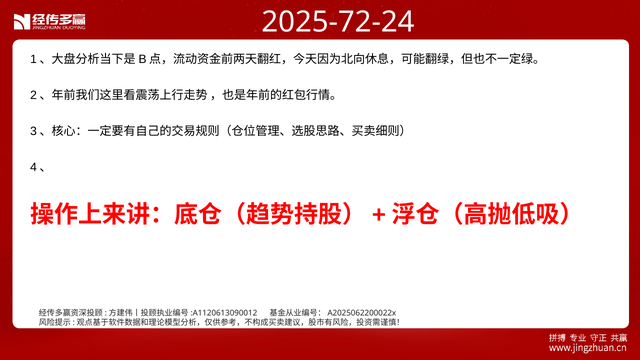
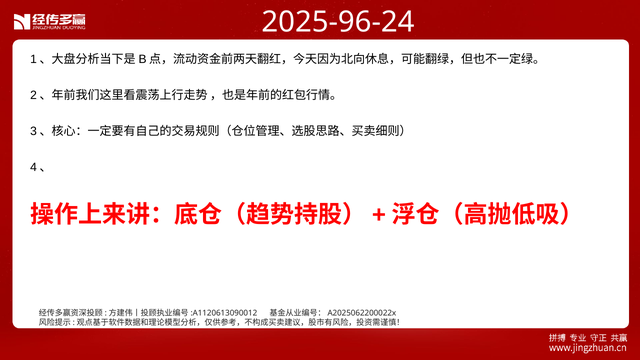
2025-72-24: 2025-72-24 -> 2025-96-24 (338, 22)
